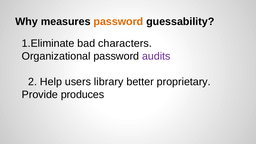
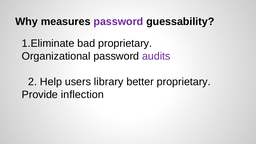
password colour: orange -> purple (118, 22)
bad characters: characters -> proprietary (125, 43)
produces: produces -> inflection (82, 95)
